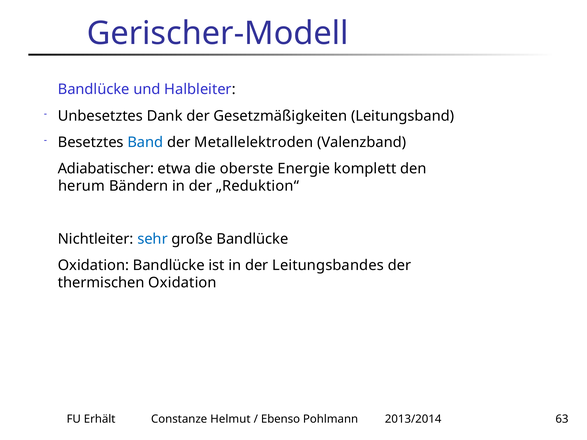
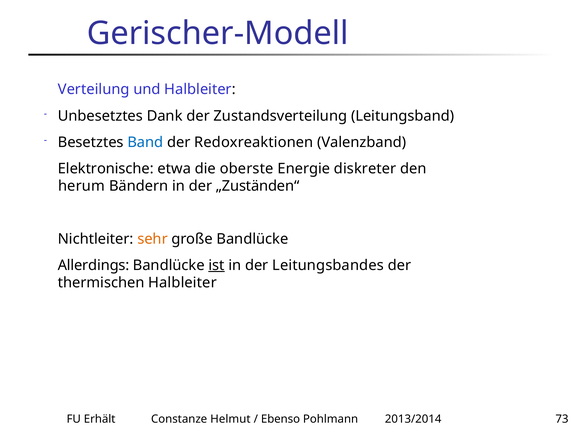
Bandlücke: Bandlücke -> Verteilung (94, 90)
Gesetzmäßigkeiten: Gesetzmäßigkeiten -> Zustandsverteilung (280, 116)
Metallelektroden: Metallelektroden -> Redoxreaktionen (254, 142)
Adiabatischer: Adiabatischer -> Elektronische (106, 169)
komplett: komplett -> diskreter (365, 169)
„Reduktion“: „Reduktion“ -> „Zuständen“ (258, 186)
sehr colour: blue -> orange (153, 239)
Oxidation: Oxidation -> Allerdings (94, 265)
ist underline: none -> present (217, 265)
thermischen Oxidation: Oxidation -> Halbleiter (183, 283)
63: 63 -> 73 (562, 419)
